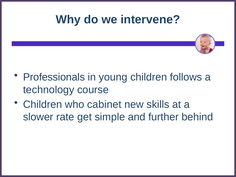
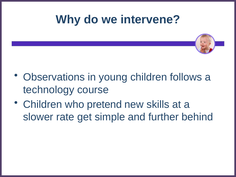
Professionals: Professionals -> Observations (54, 77)
cabinet: cabinet -> pretend (104, 104)
